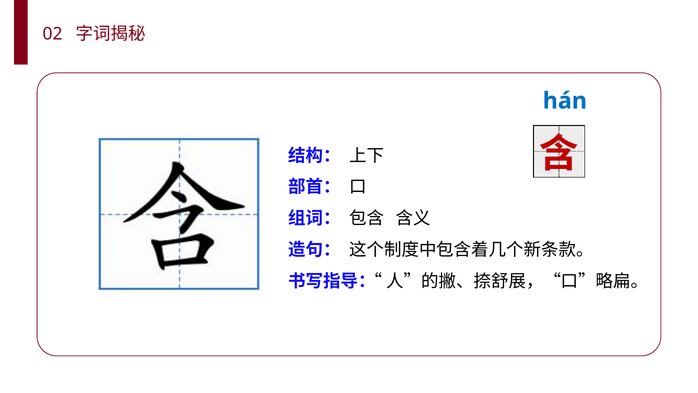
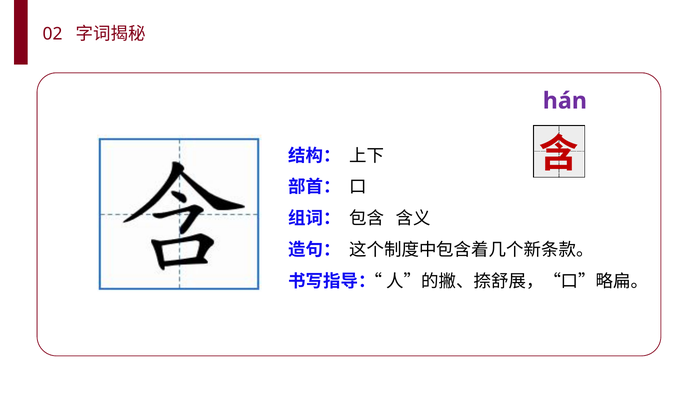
hán colour: blue -> purple (565, 101)
